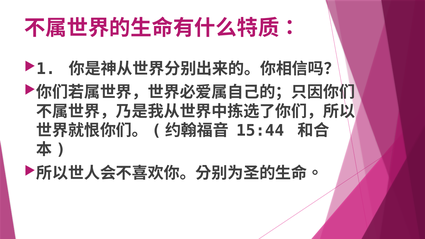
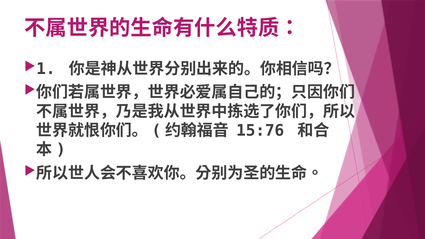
15:44: 15:44 -> 15:76 (260, 131)
